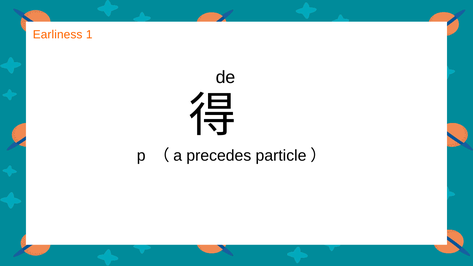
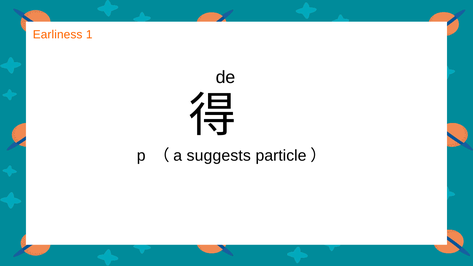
precedes: precedes -> suggests (219, 156)
